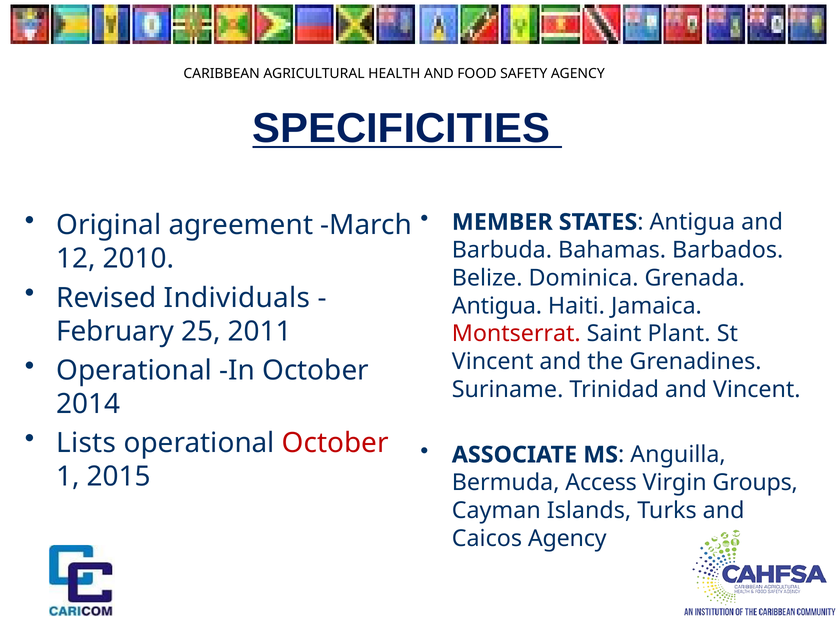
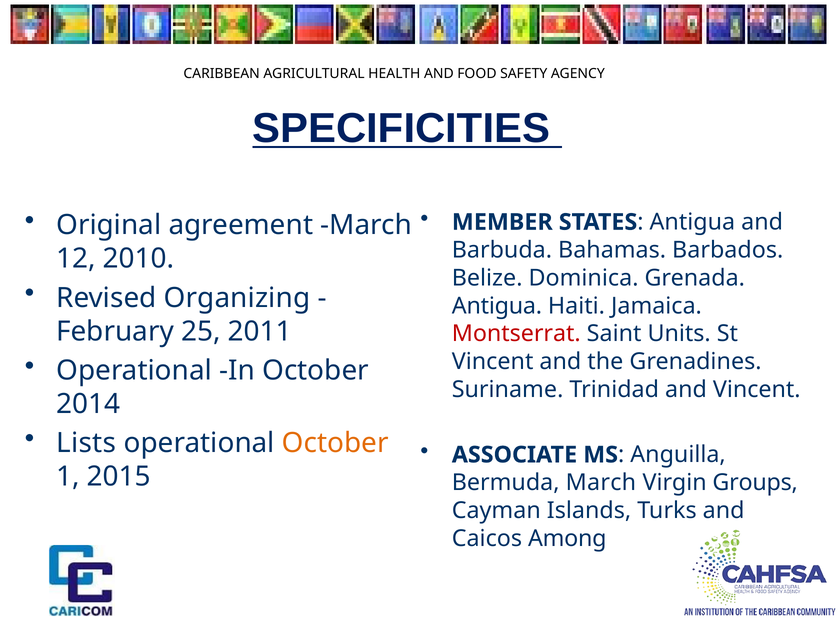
Individuals: Individuals -> Organizing (237, 298)
Plant: Plant -> Units (679, 334)
October colour: red -> orange (335, 443)
Bermuda Access: Access -> March (601, 483)
Caicos Agency: Agency -> Among (567, 539)
